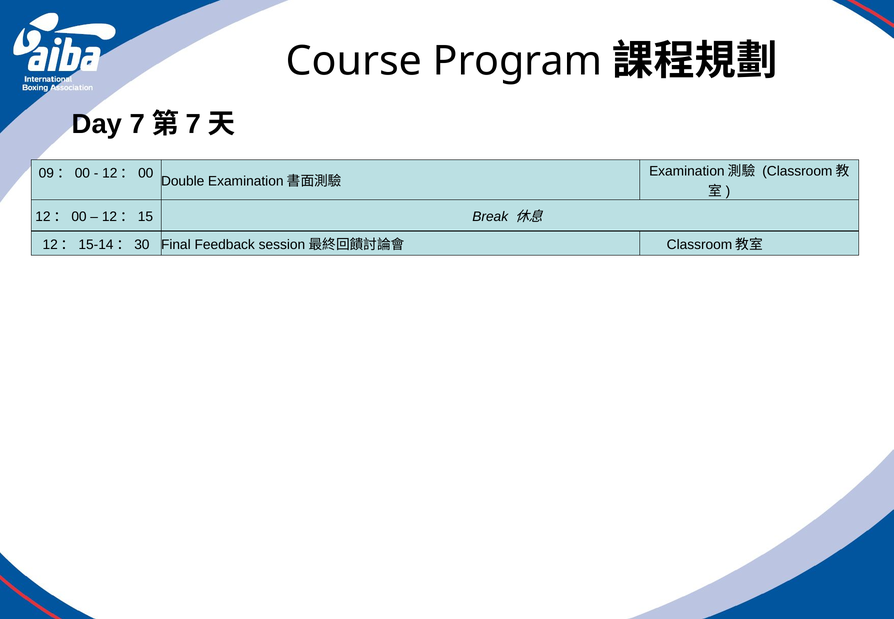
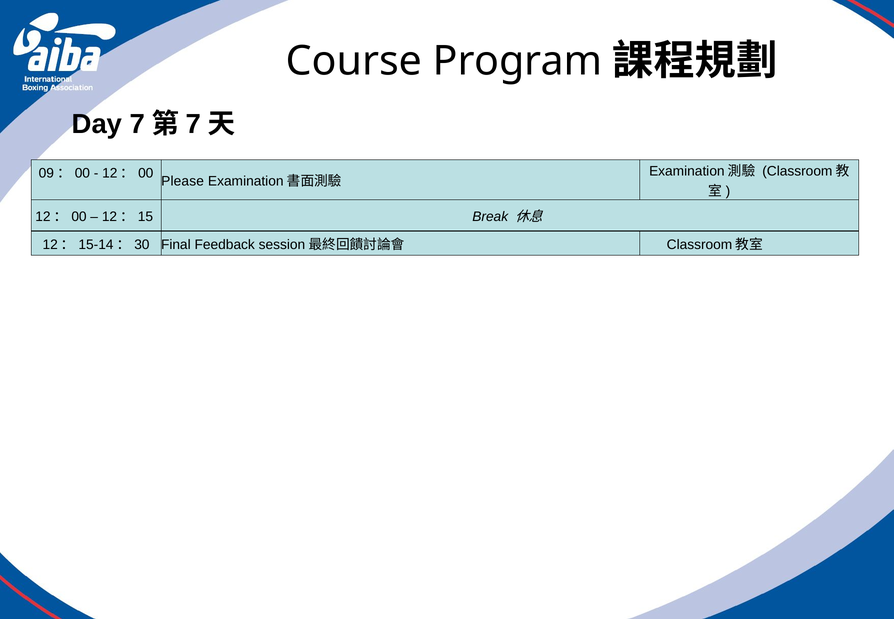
Double: Double -> Please (183, 181)
